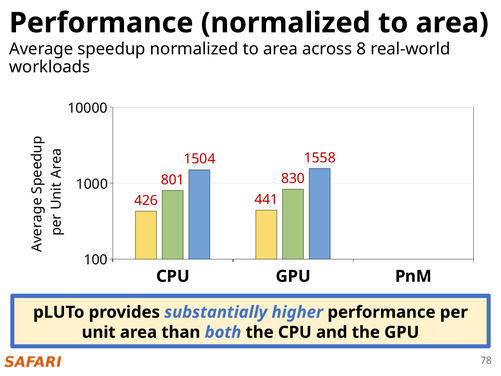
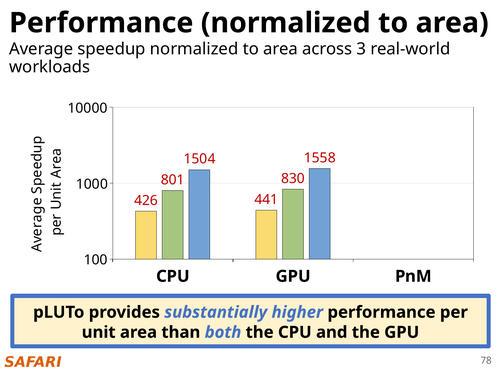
8: 8 -> 3 (361, 49)
